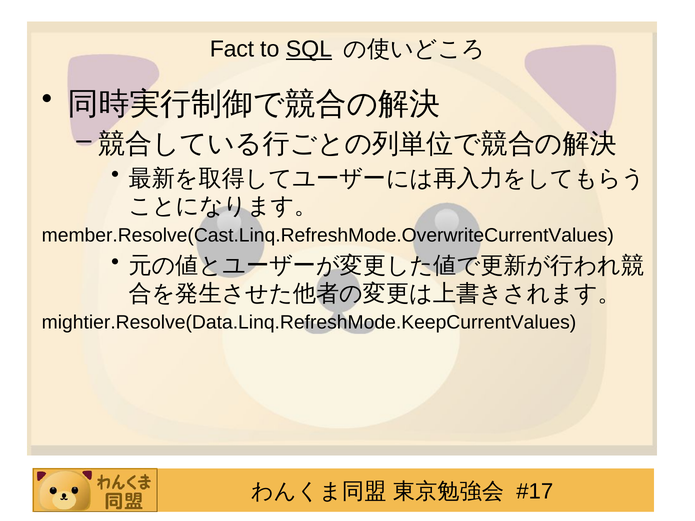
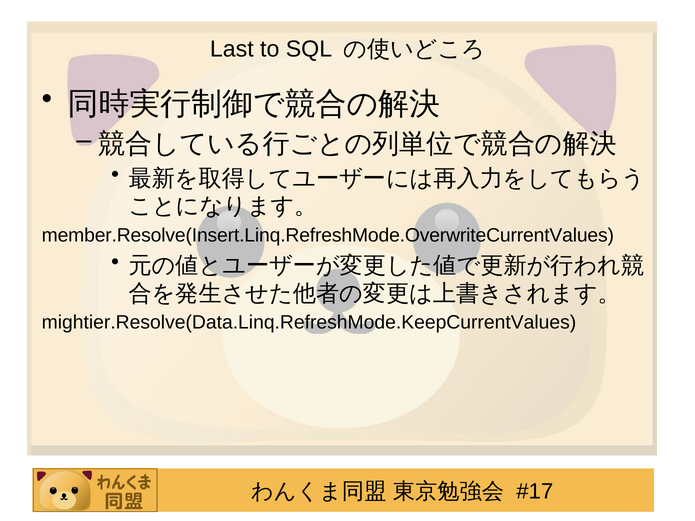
Fact: Fact -> Last (232, 49)
SQL underline: present -> none (309, 49)
member.Resolve(Cast.Linq.RefreshMode.OverwriteCurrentValues: member.Resolve(Cast.Linq.RefreshMode.OverwriteCurrentValues -> member.Resolve(Insert.Linq.RefreshMode.OverwriteCurrentValues (328, 235)
